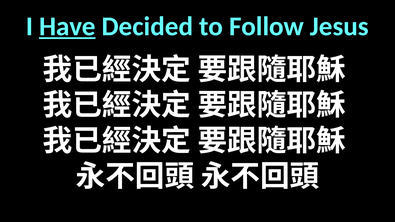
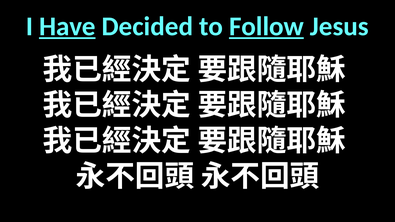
Follow underline: none -> present (266, 26)
